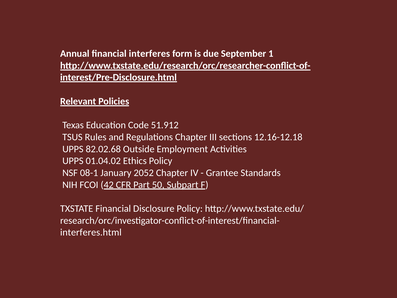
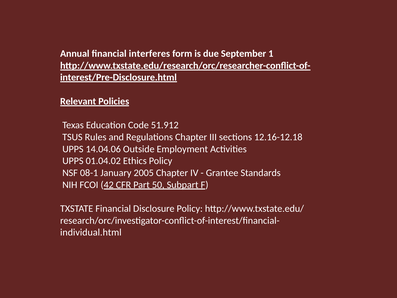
82.02.68: 82.02.68 -> 14.04.06 (103, 149)
2052: 2052 -> 2005 (144, 173)
interferes.html: interferes.html -> individual.html (91, 232)
